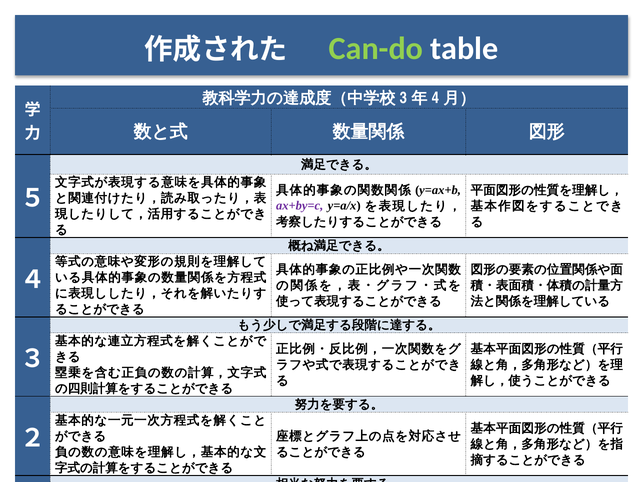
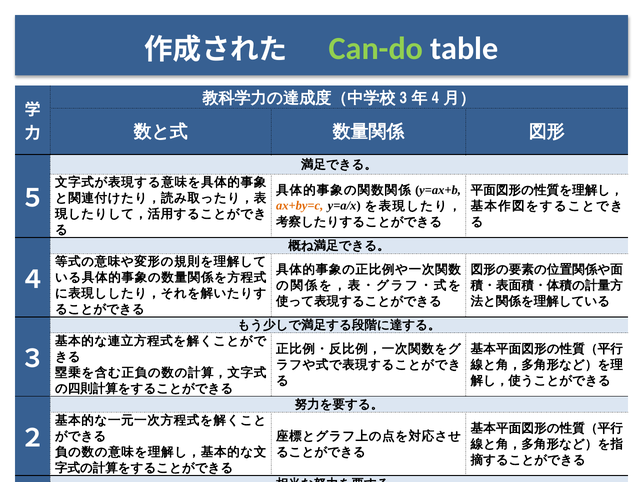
ax+by=c colour: purple -> orange (300, 206)
